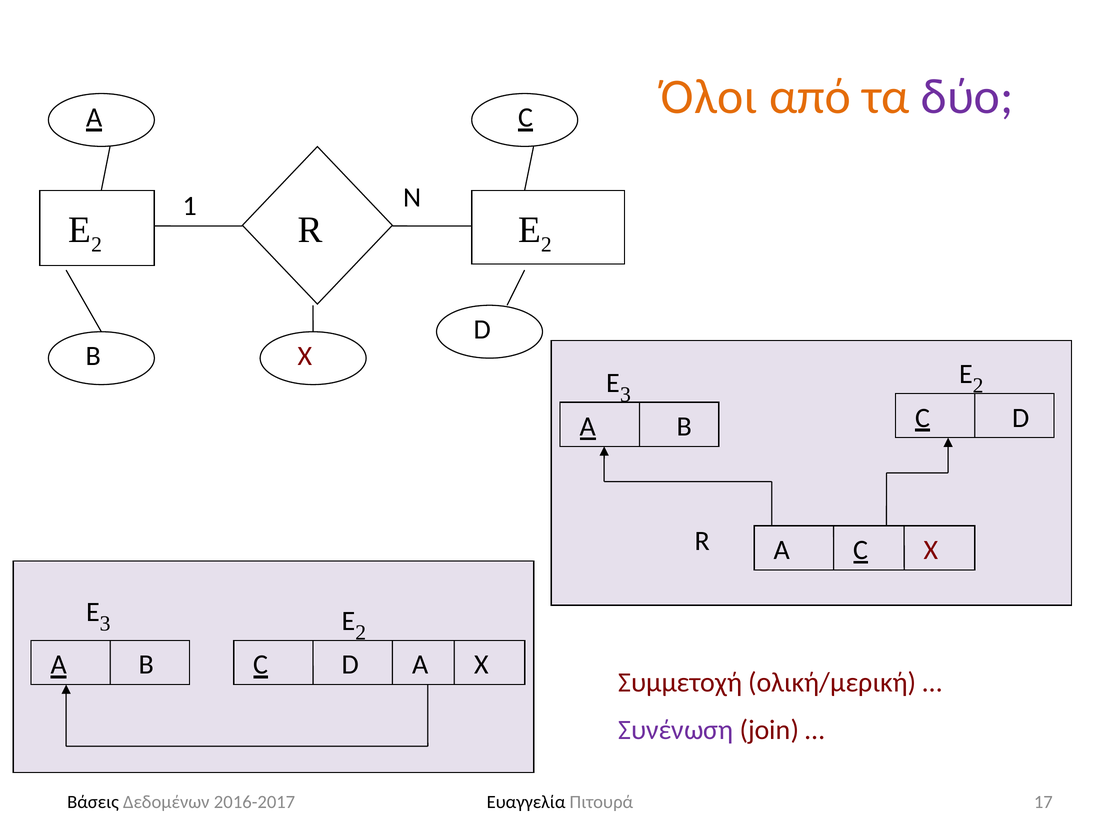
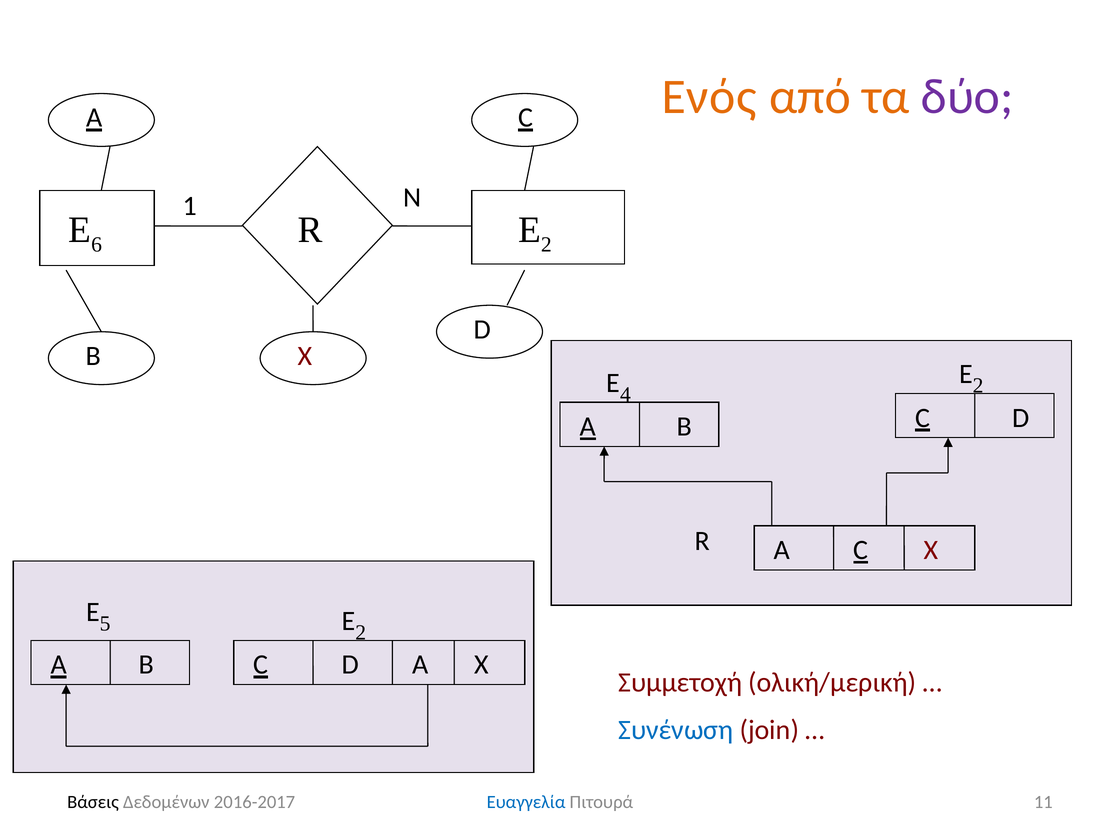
Όλοι: Όλοι -> Ενός (709, 97)
2: 2 -> 6 (97, 245)
3: 3 -> 4 (625, 394)
3: 3 -> 5 (105, 624)
Συνένωση colour: purple -> blue (676, 730)
Ευαγγελία colour: black -> blue (526, 802)
17: 17 -> 11 (1043, 802)
